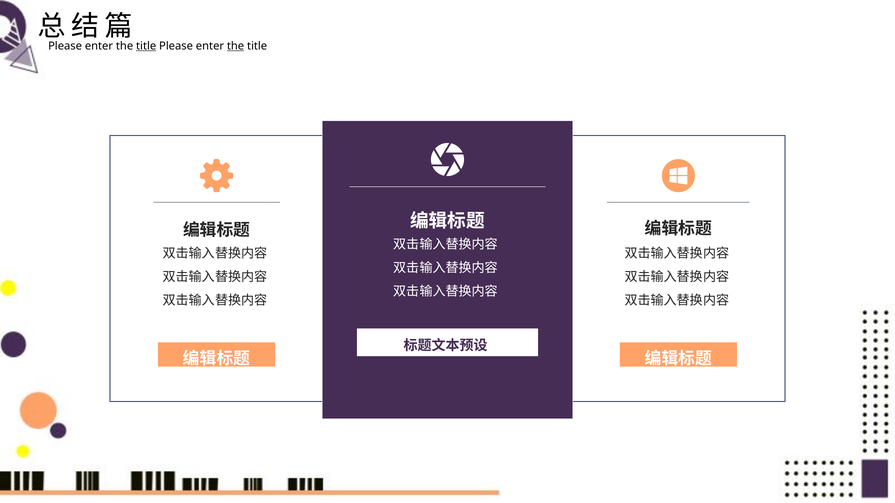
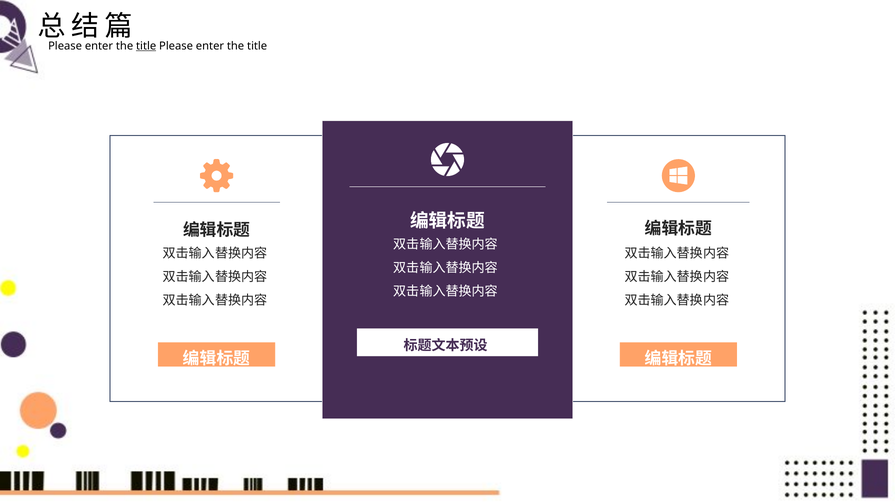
the underline: present -> none (236, 46)
